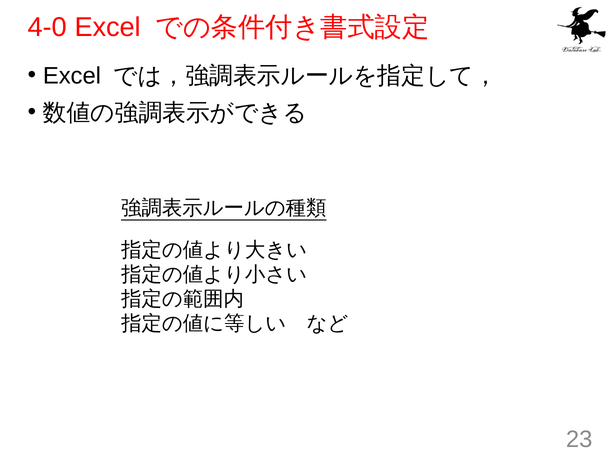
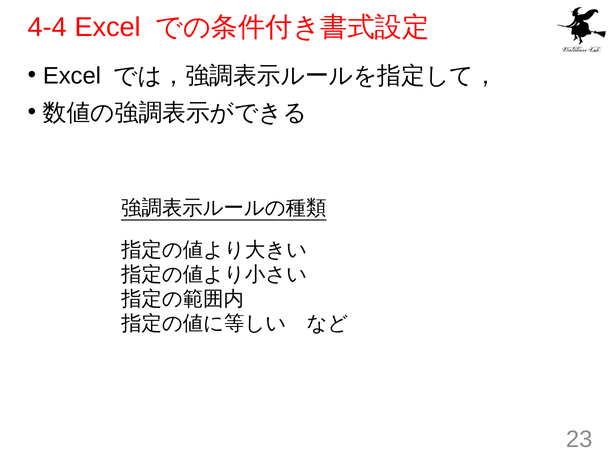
4-0: 4-0 -> 4-4 (47, 27)
